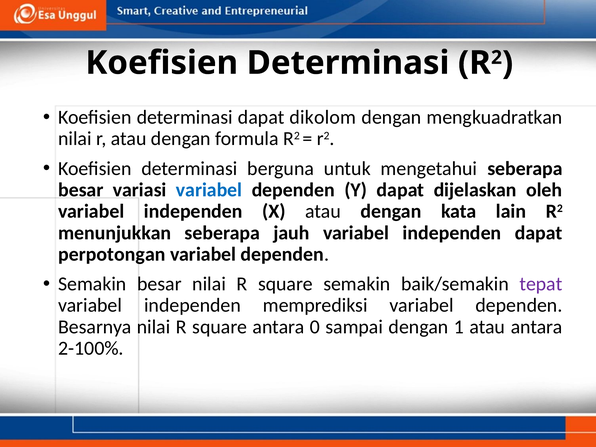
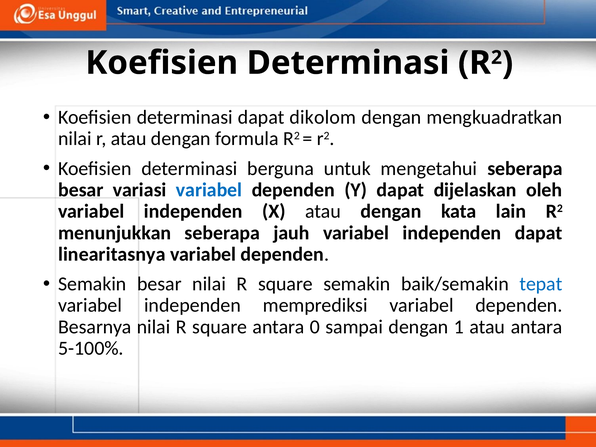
perpotongan: perpotongan -> linearitasnya (112, 254)
tepat colour: purple -> blue (541, 284)
2-100%: 2-100% -> 5-100% (91, 348)
